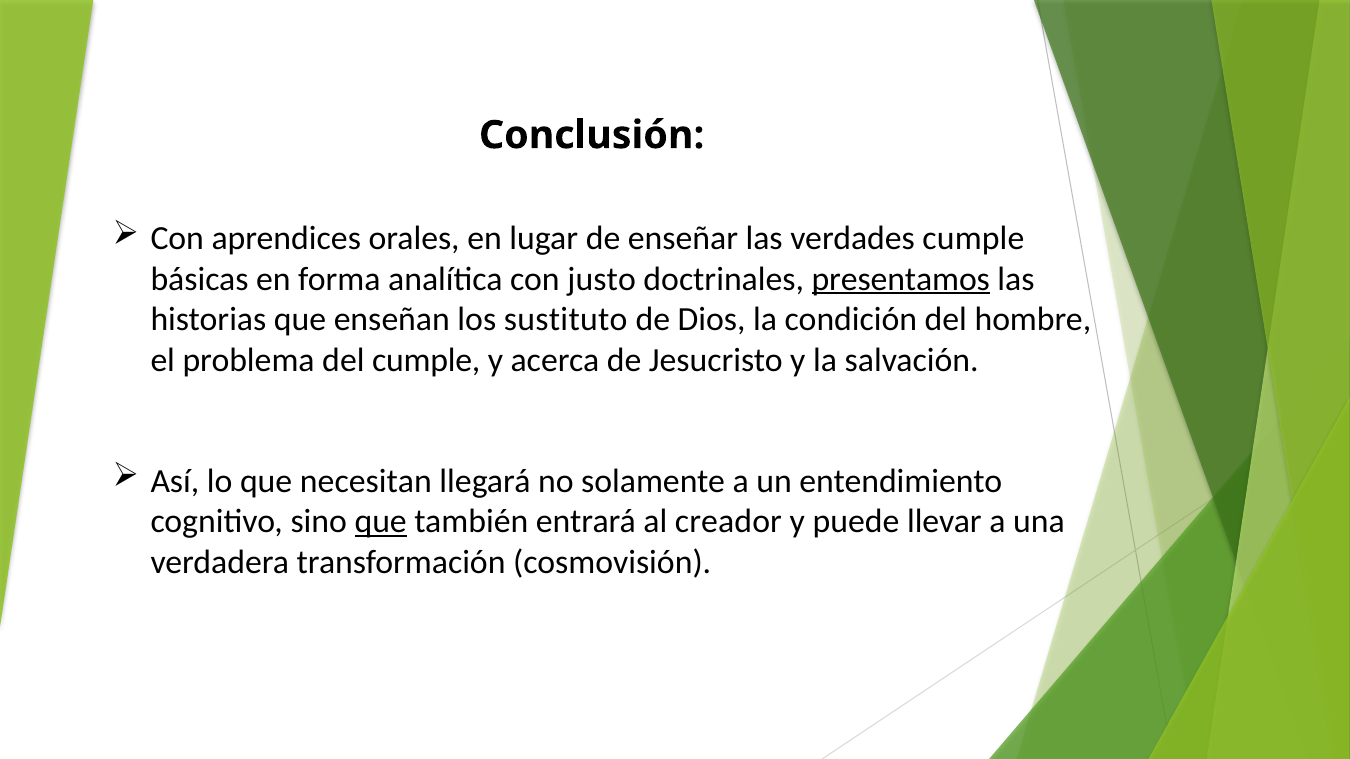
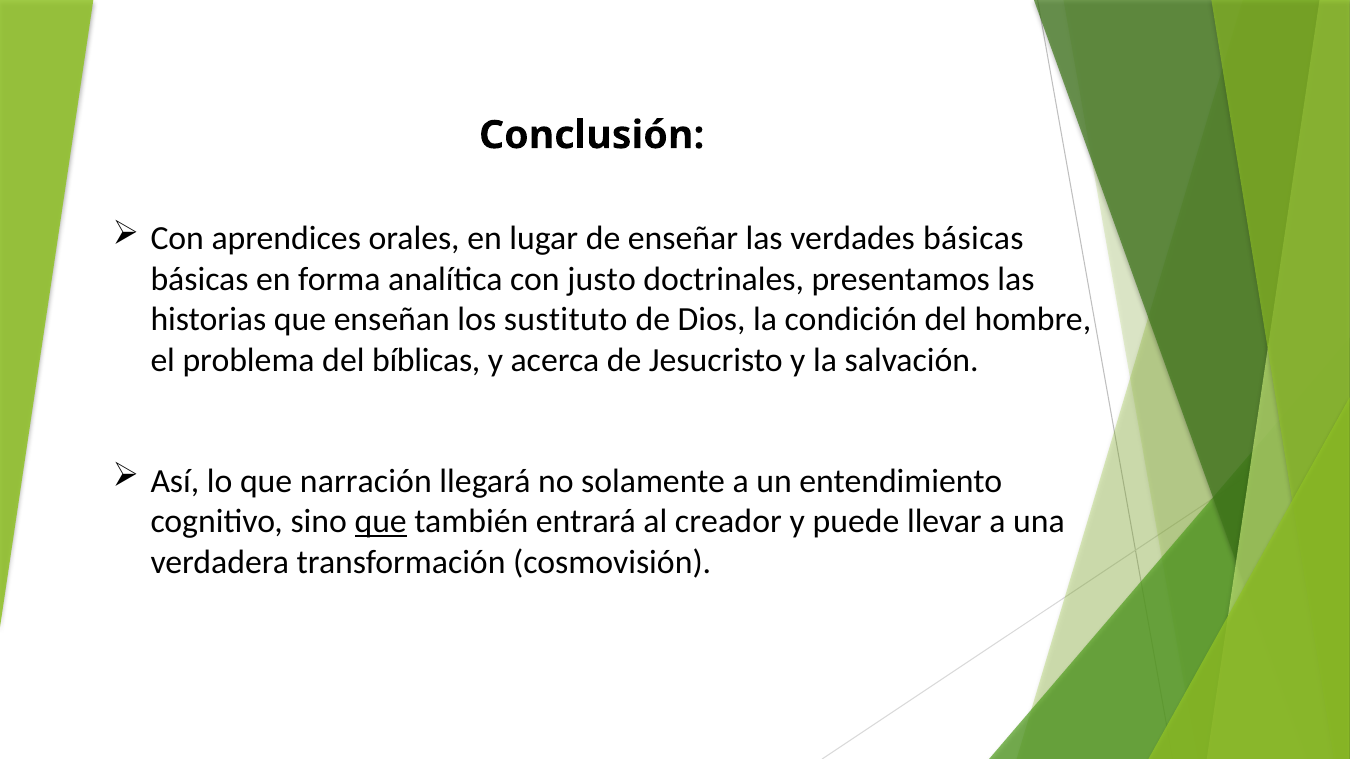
verdades cumple: cumple -> básicas (973, 239)
presentamos underline: present -> none (901, 279)
del cumple: cumple -> bíblicas (426, 360)
necesitan: necesitan -> narración (366, 482)
